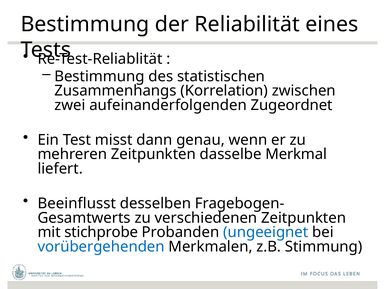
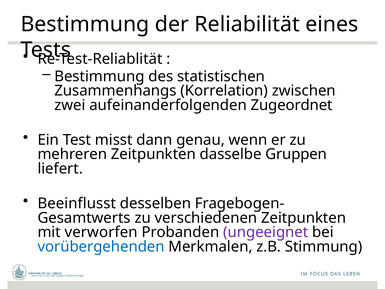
Merkmal: Merkmal -> Gruppen (296, 154)
stichprobe: stichprobe -> verworfen (101, 232)
ungeeignet colour: blue -> purple (266, 232)
